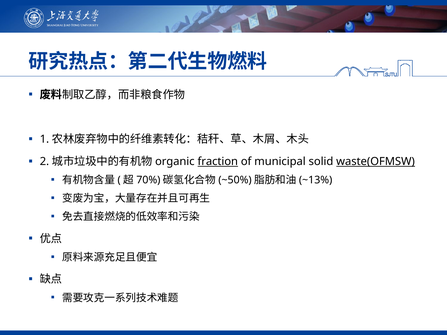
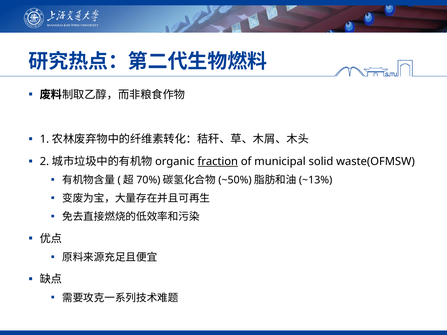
waste(OFMSW underline: present -> none (376, 162)
